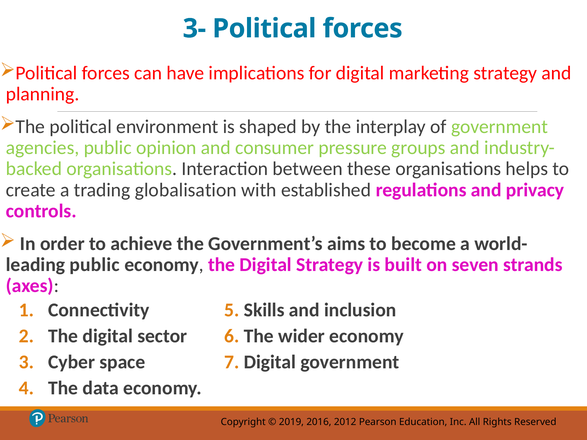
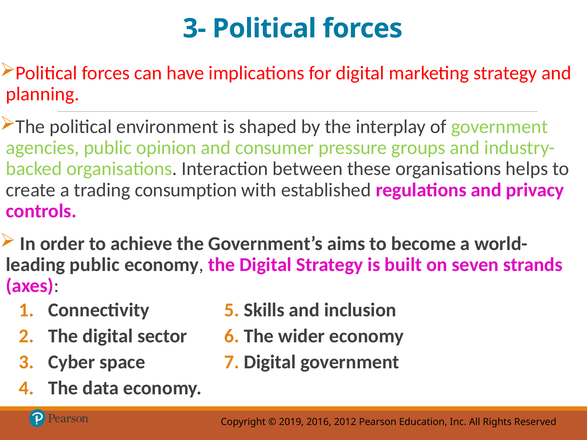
globalisation: globalisation -> consumption (186, 190)
